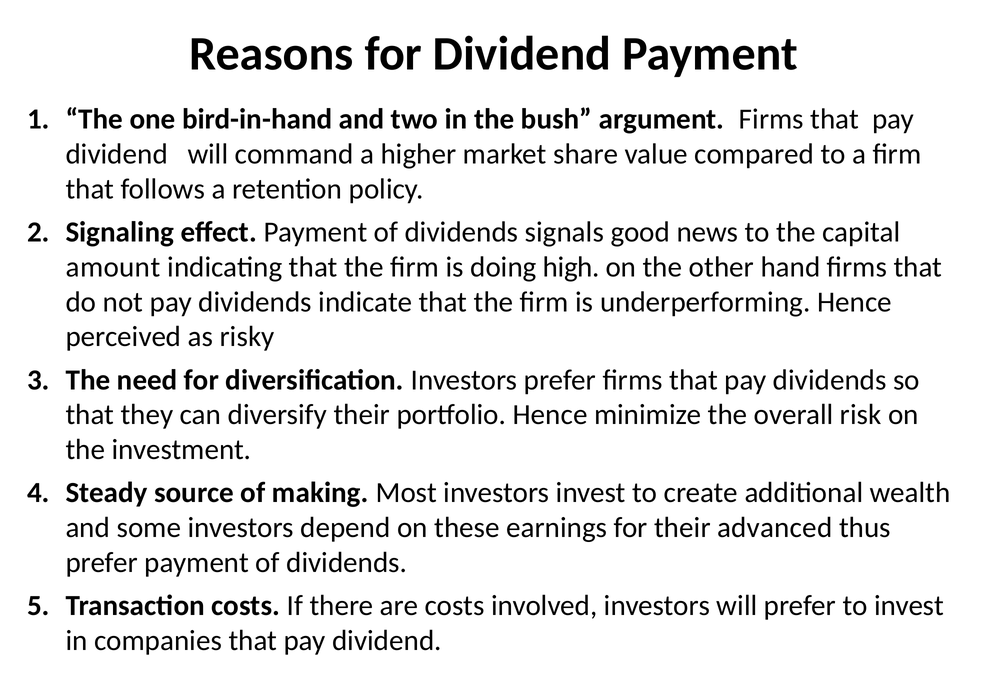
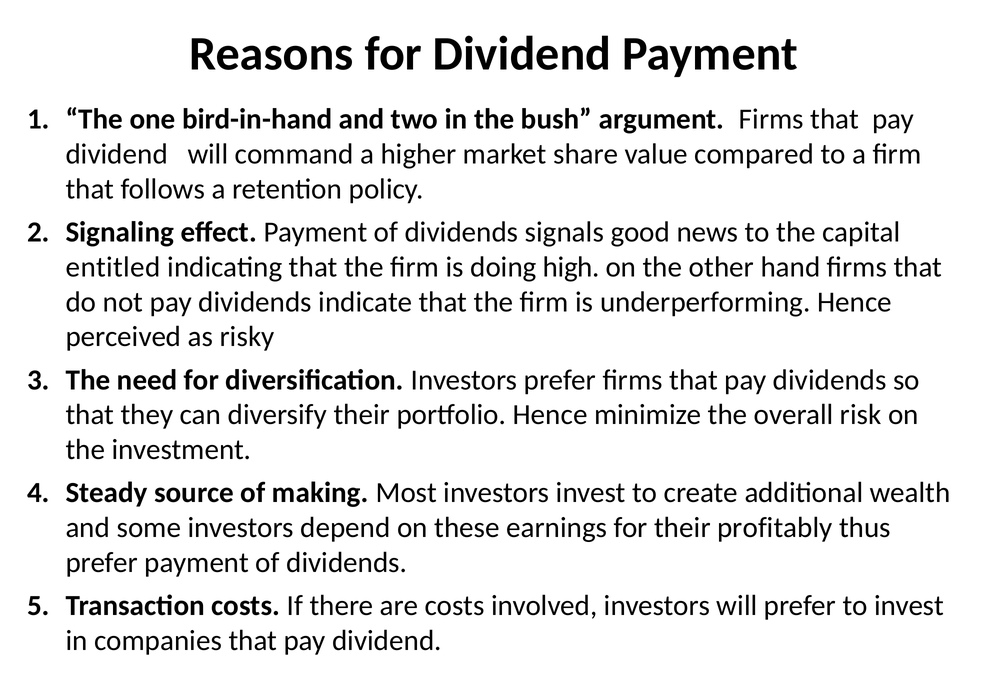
amount: amount -> entitled (113, 267)
advanced: advanced -> profitably (775, 528)
